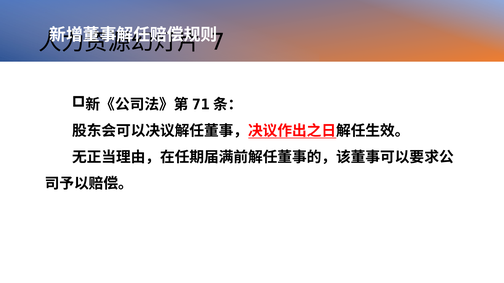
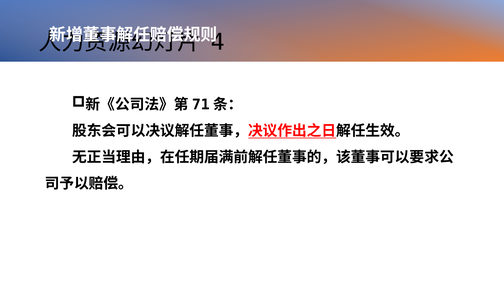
7: 7 -> 4 (218, 42)
